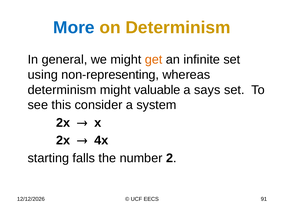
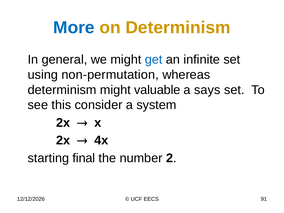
get colour: orange -> blue (154, 60)
non-representing: non-representing -> non-permutation (110, 75)
falls: falls -> final (84, 158)
